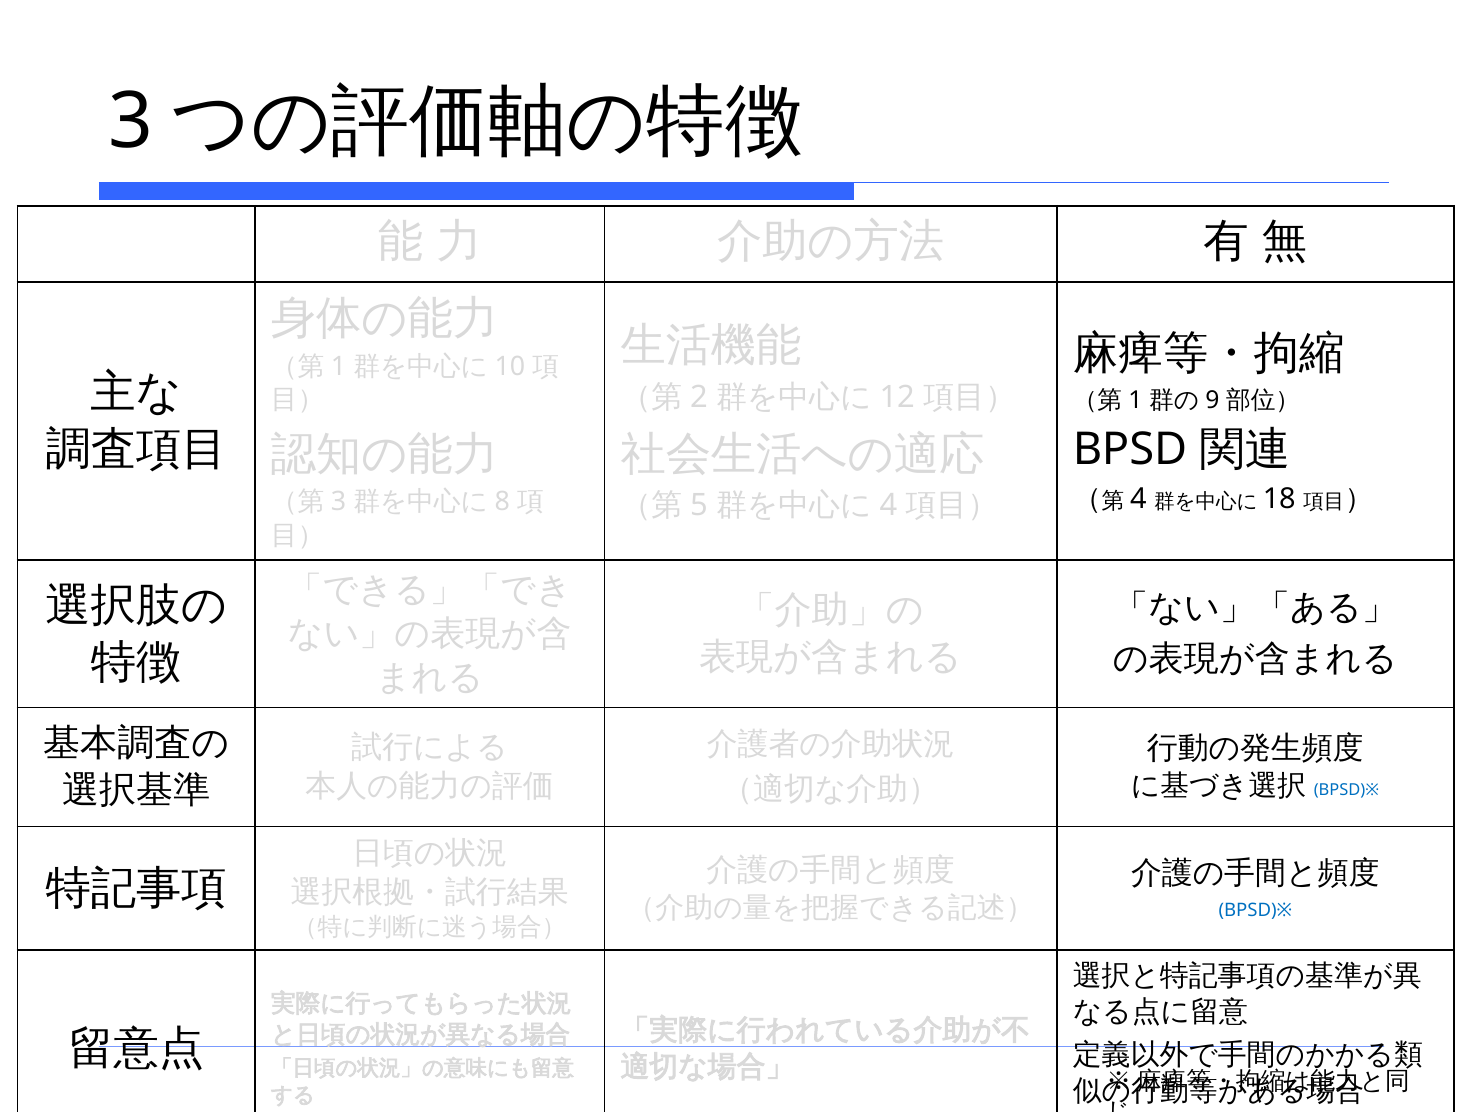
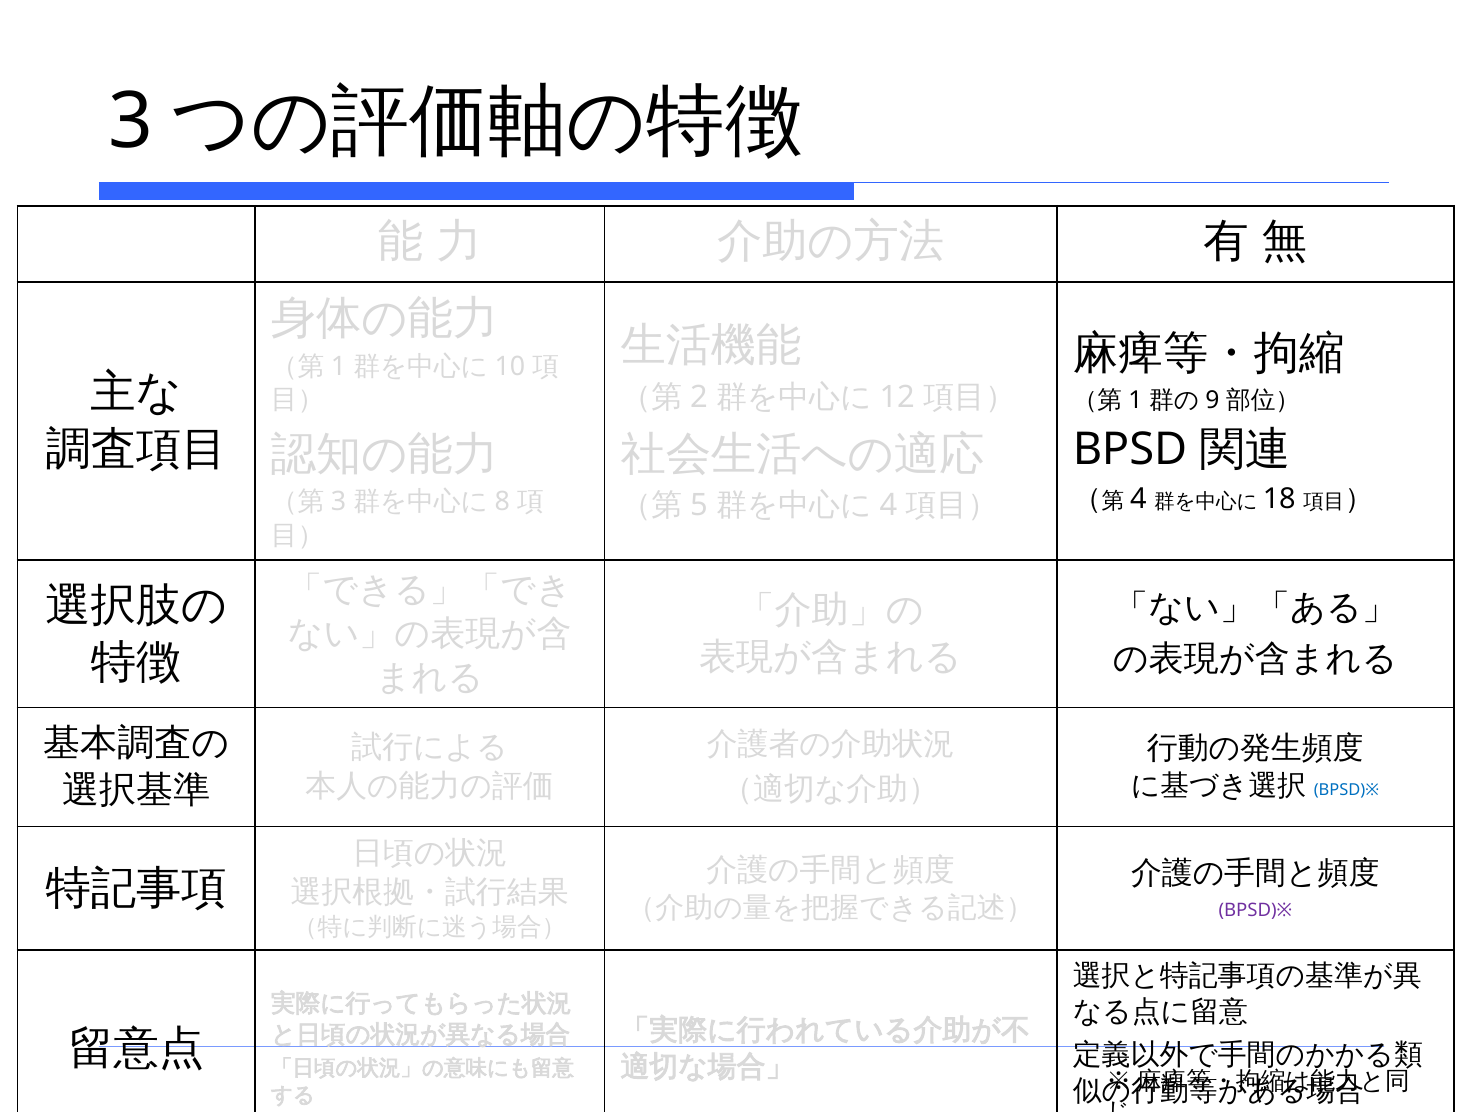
BPSD)※ colour: blue -> purple (1255, 911)
